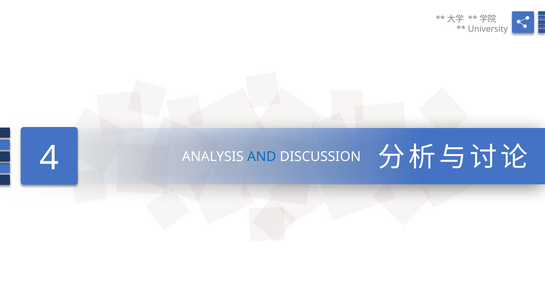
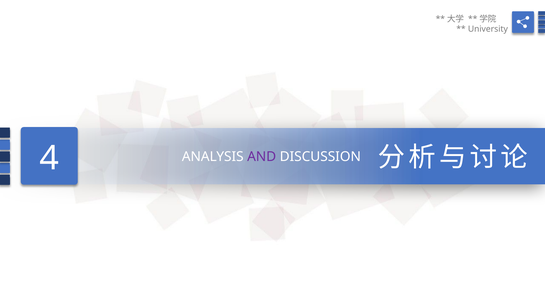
AND colour: blue -> purple (262, 157)
